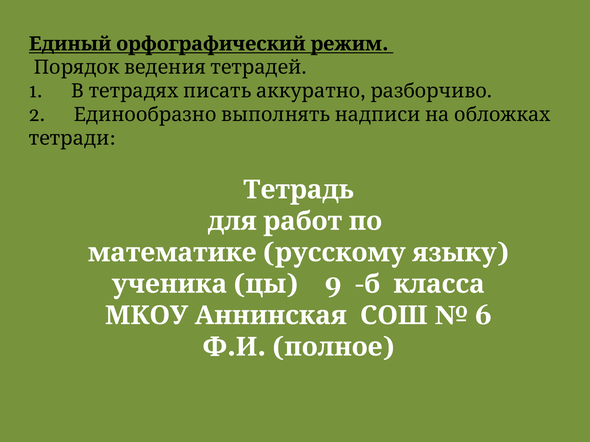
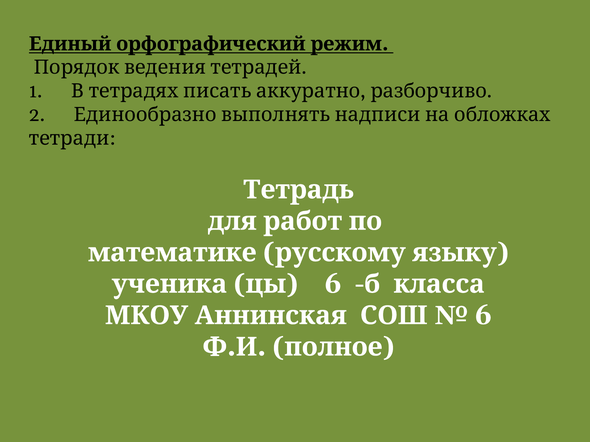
9: 9 -> 6 (333, 284)
